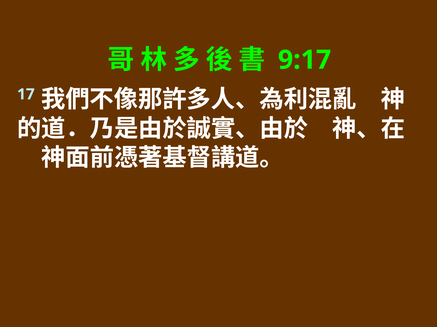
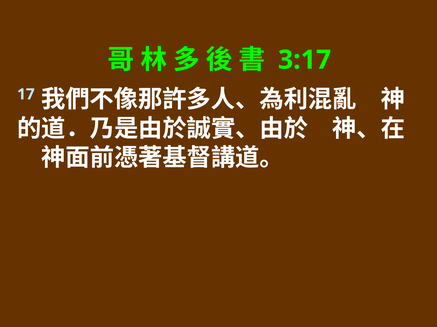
9:17: 9:17 -> 3:17 (305, 60)
